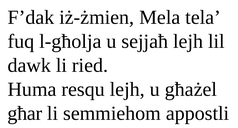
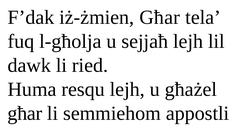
iż-żmien Mela: Mela -> Għar (160, 17)
